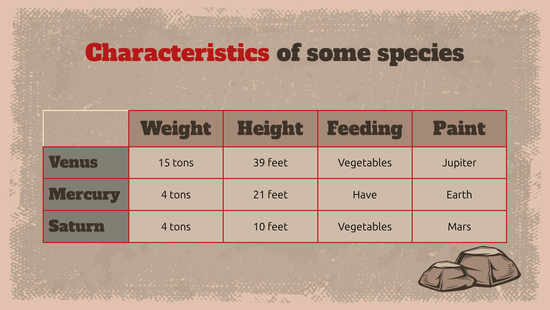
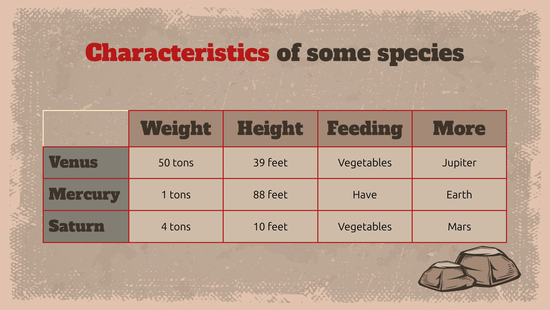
Paint: Paint -> More (460, 129)
15: 15 -> 50 (164, 163)
Mercury 4: 4 -> 1 (164, 195)
21: 21 -> 88 (259, 195)
